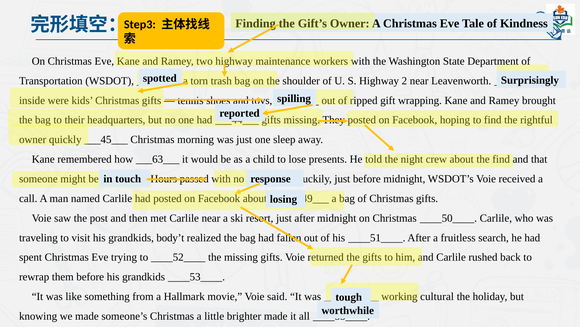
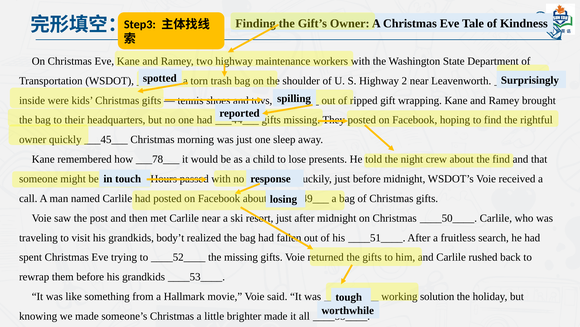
___63___: ___63___ -> ___78___ (158, 159)
cultural: cultural -> solution (437, 296)
